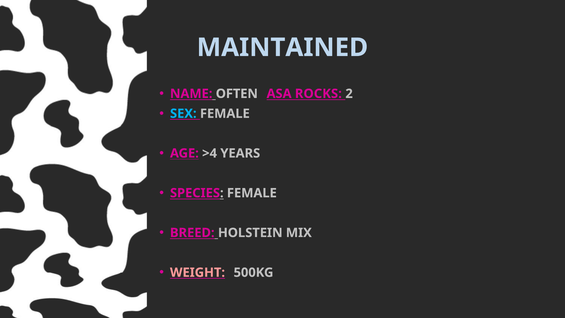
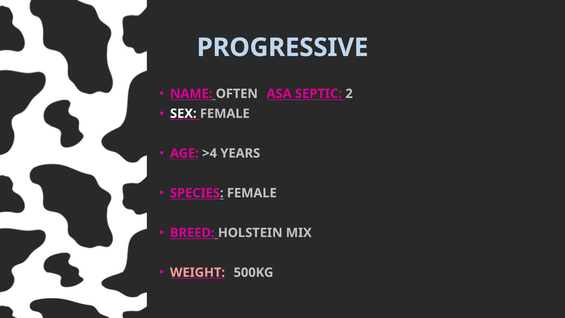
MAINTAINED: MAINTAINED -> PROGRESSIVE (283, 47)
ROCKS: ROCKS -> SEPTIC (318, 94)
SEX colour: light blue -> white (183, 113)
